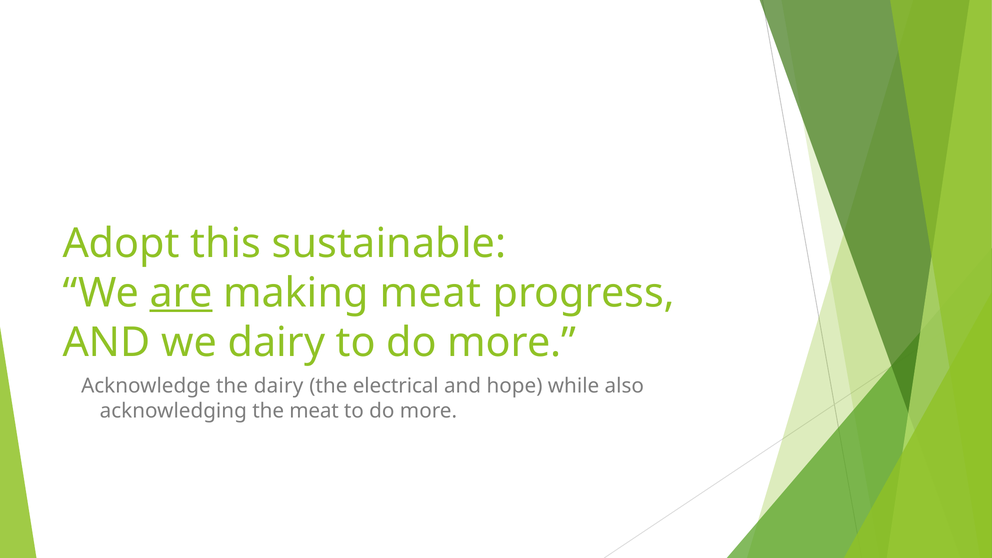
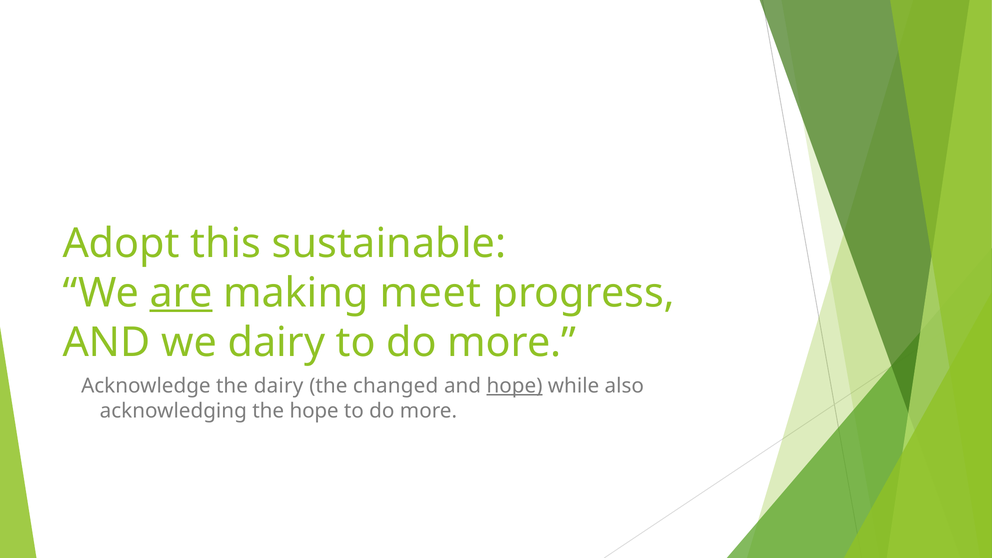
making meat: meat -> meet (430, 293)
electrical: electrical -> changed (396, 386)
hope underline: none -> present (515, 386)
the meat: meat -> hope (314, 411)
